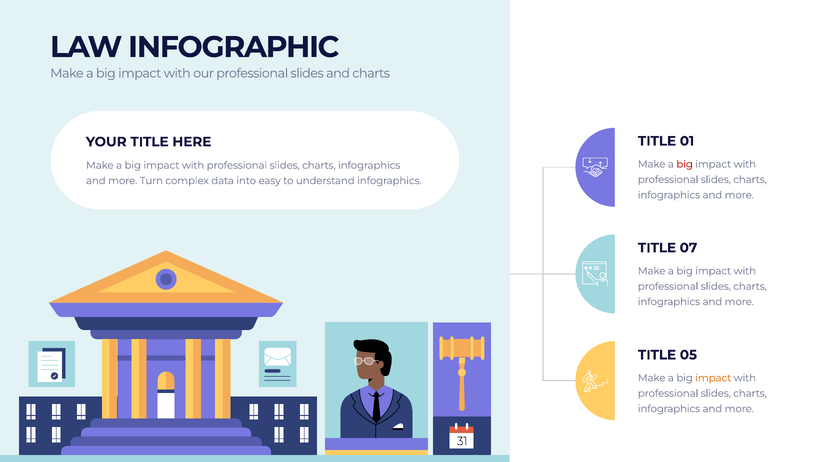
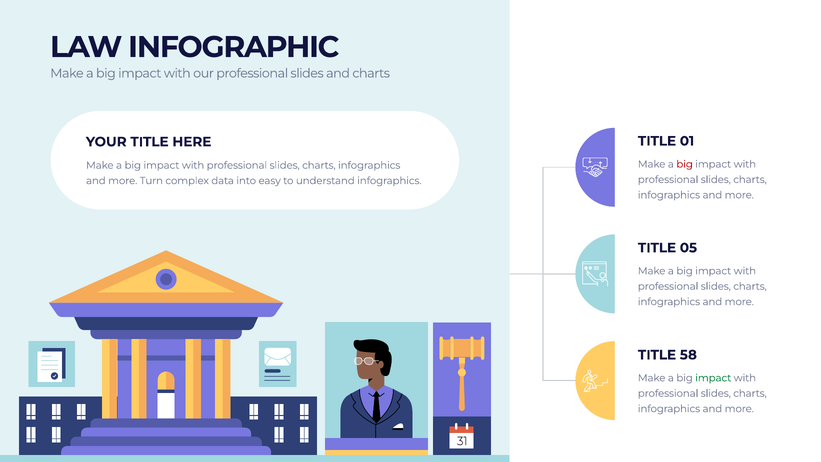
07: 07 -> 05 (688, 248)
05: 05 -> 58 (688, 355)
impact colour: orange -> green (713, 378)
